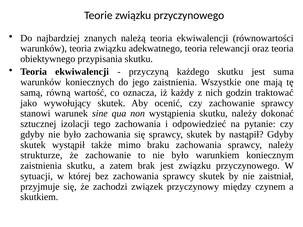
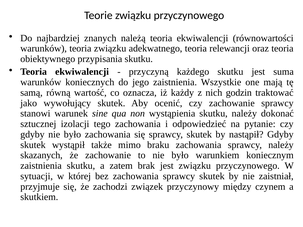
strukturze: strukturze -> skazanych (41, 155)
